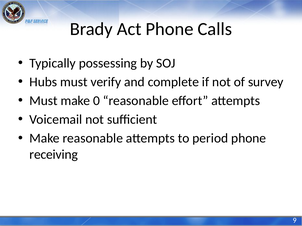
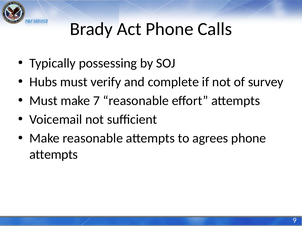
0: 0 -> 7 (97, 101)
period: period -> agrees (210, 139)
receiving: receiving -> attempts (54, 155)
